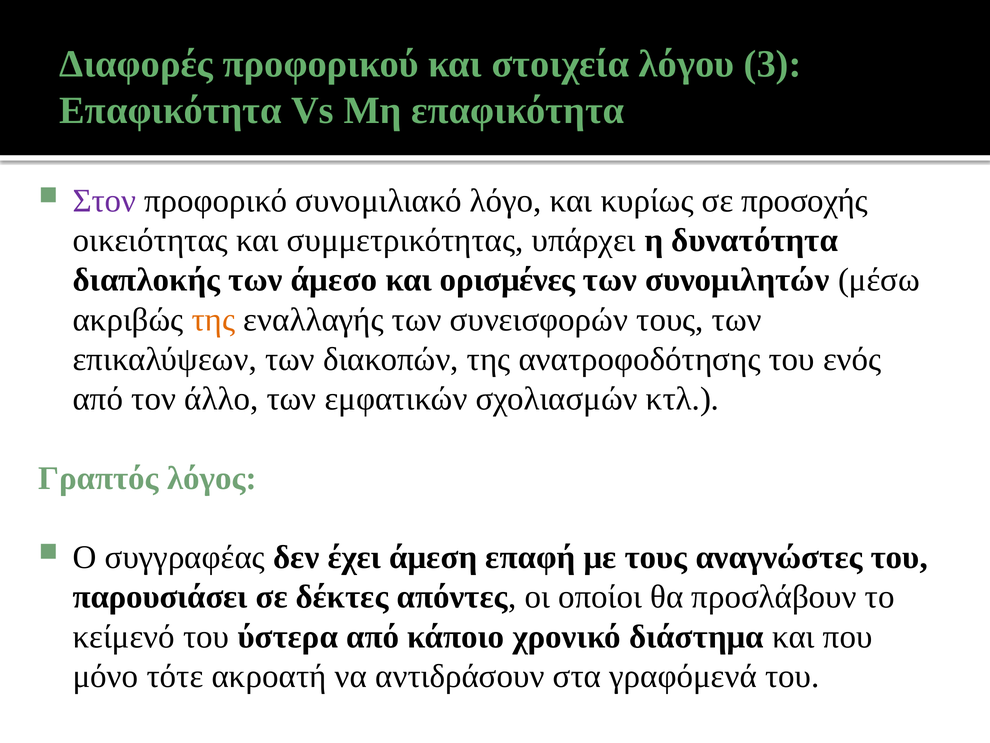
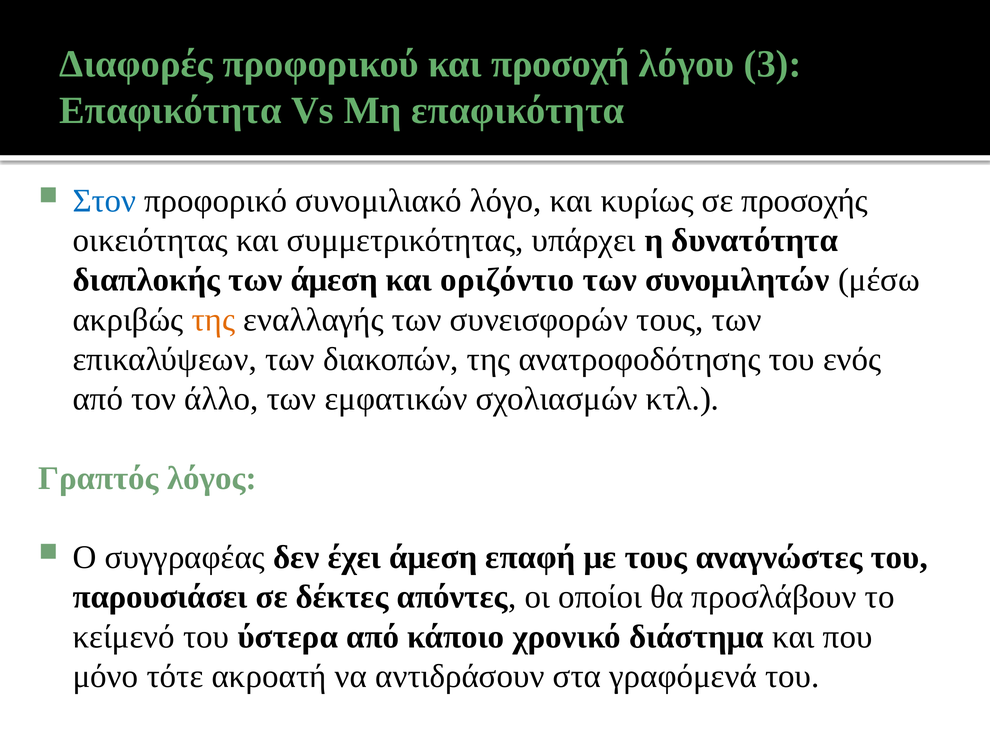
στοιχεία: στοιχεία -> προσοχή (561, 64)
Στον colour: purple -> blue (104, 201)
των άμεσο: άμεσο -> άμεση (334, 280)
ορισμένες: ορισμένες -> οριζόντιο (507, 280)
